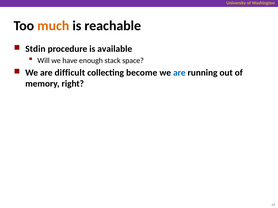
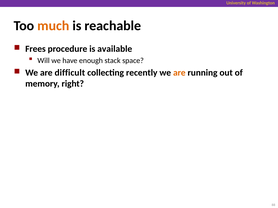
Stdin: Stdin -> Frees (35, 49)
become: become -> recently (142, 73)
are colour: blue -> orange (179, 73)
